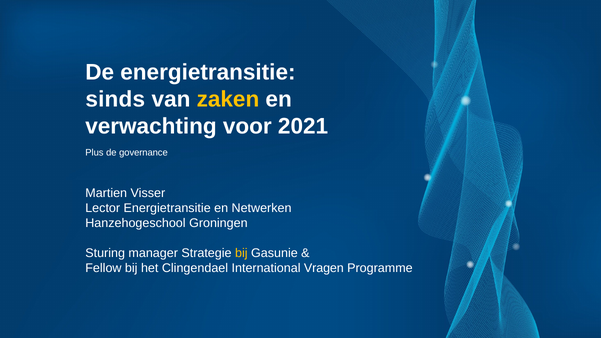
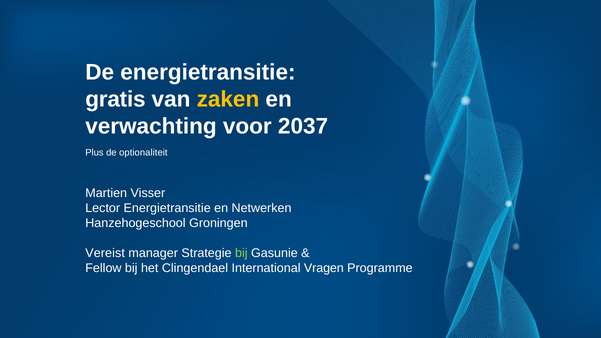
sinds: sinds -> gratis (115, 99)
2021: 2021 -> 2037 (303, 126)
governance: governance -> optionaliteit (143, 153)
Sturing: Sturing -> Vereist (105, 253)
bij colour: yellow -> light green (241, 253)
